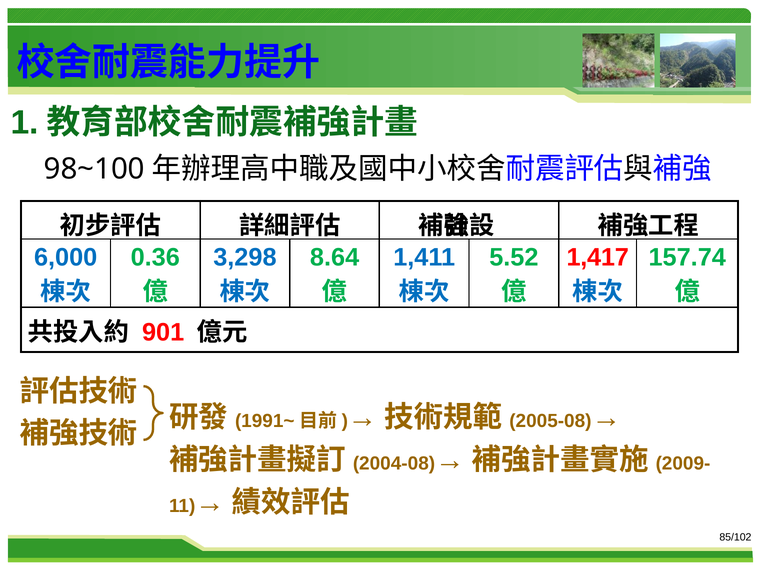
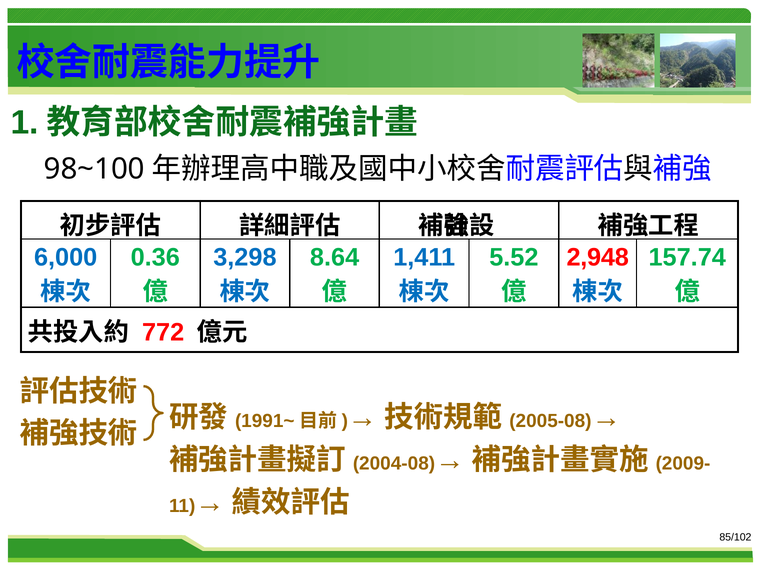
1,417: 1,417 -> 2,948 (598, 257)
901: 901 -> 772 (163, 333)
